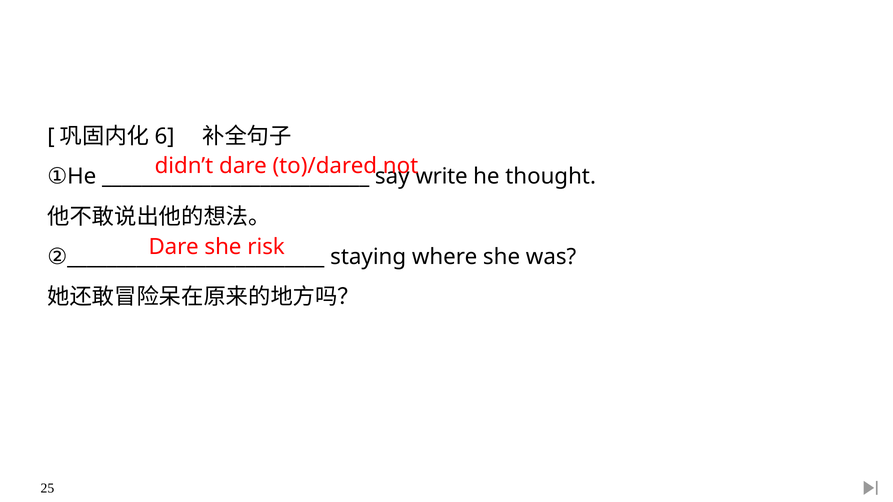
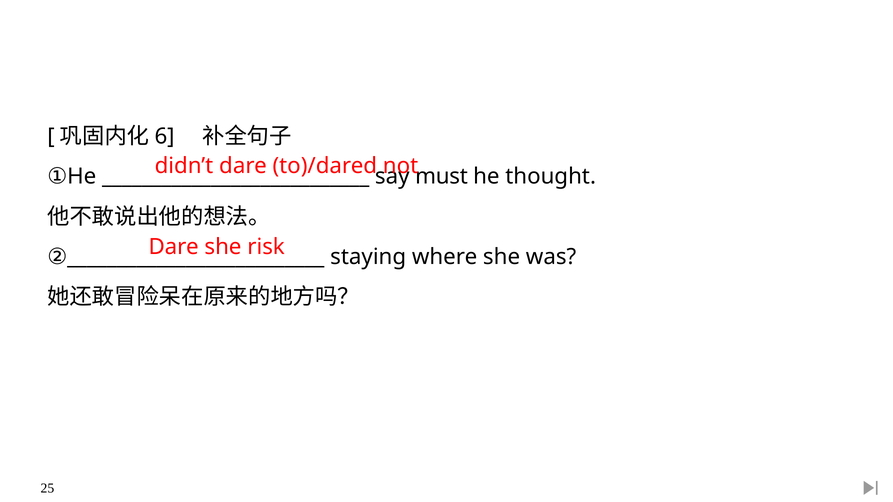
write: write -> must (442, 177)
